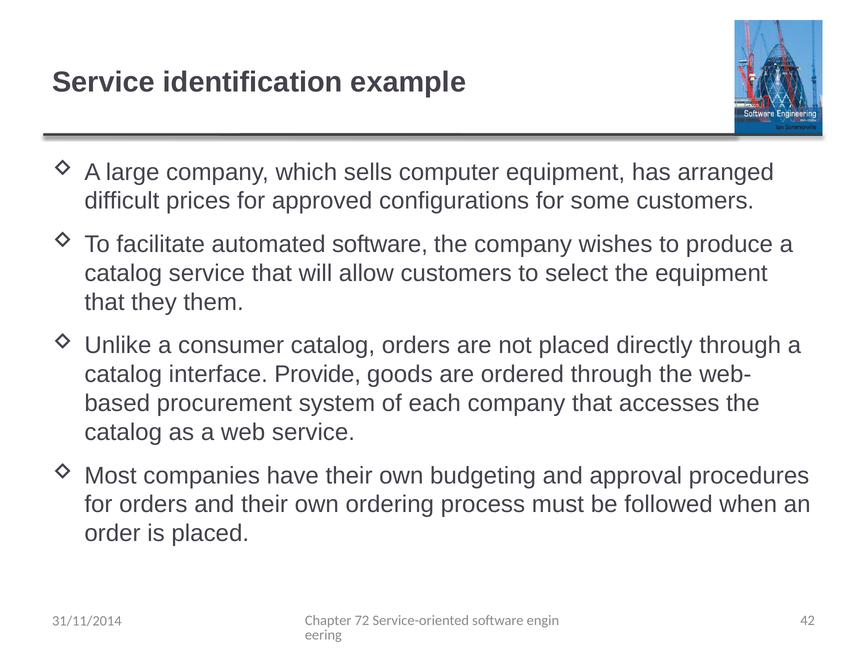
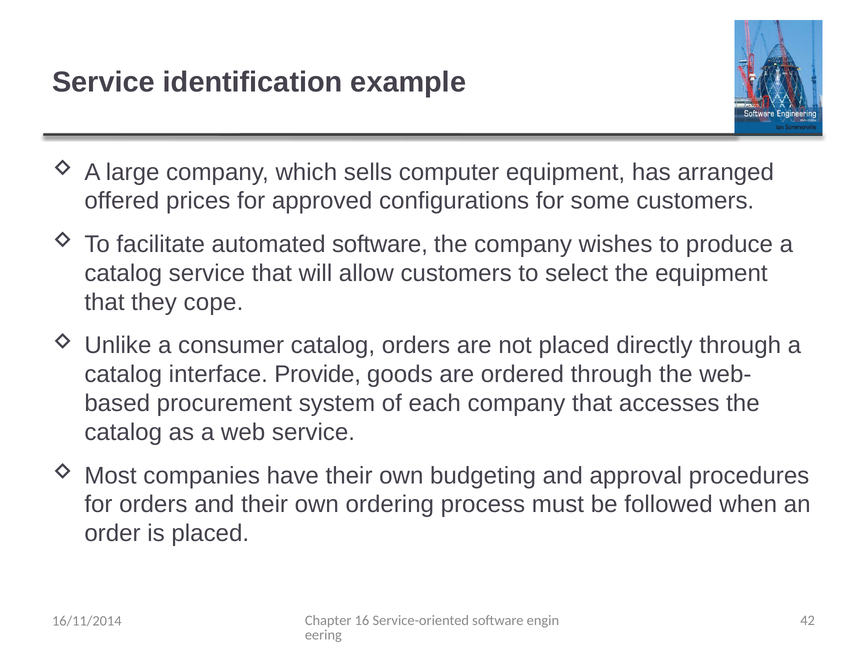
difficult: difficult -> offered (122, 201)
them: them -> cope (213, 302)
72: 72 -> 16 (362, 621)
31/11/2014: 31/11/2014 -> 16/11/2014 (87, 621)
